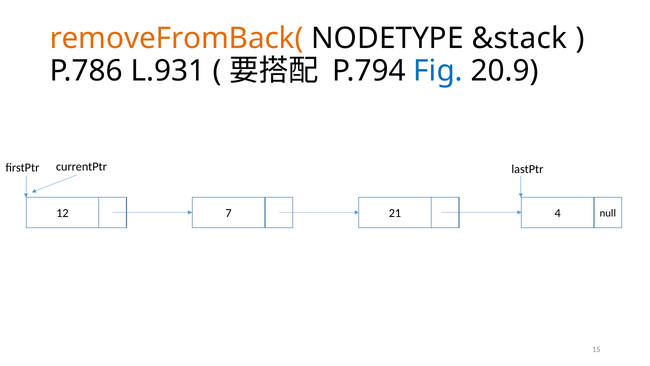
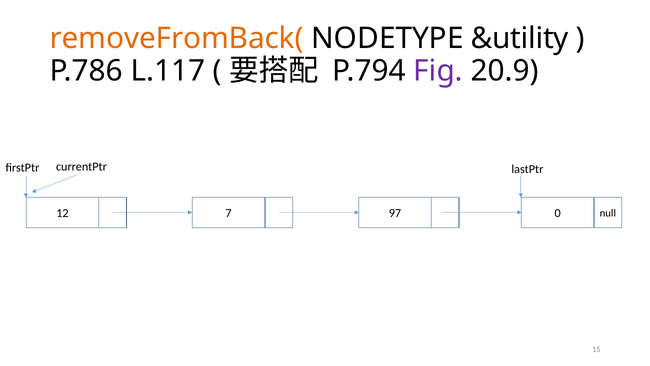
&stack: &stack -> &utility (520, 39)
L.931: L.931 -> L.117 (168, 71)
Fig colour: blue -> purple (438, 71)
21: 21 -> 97 (395, 213)
4: 4 -> 0 (558, 213)
